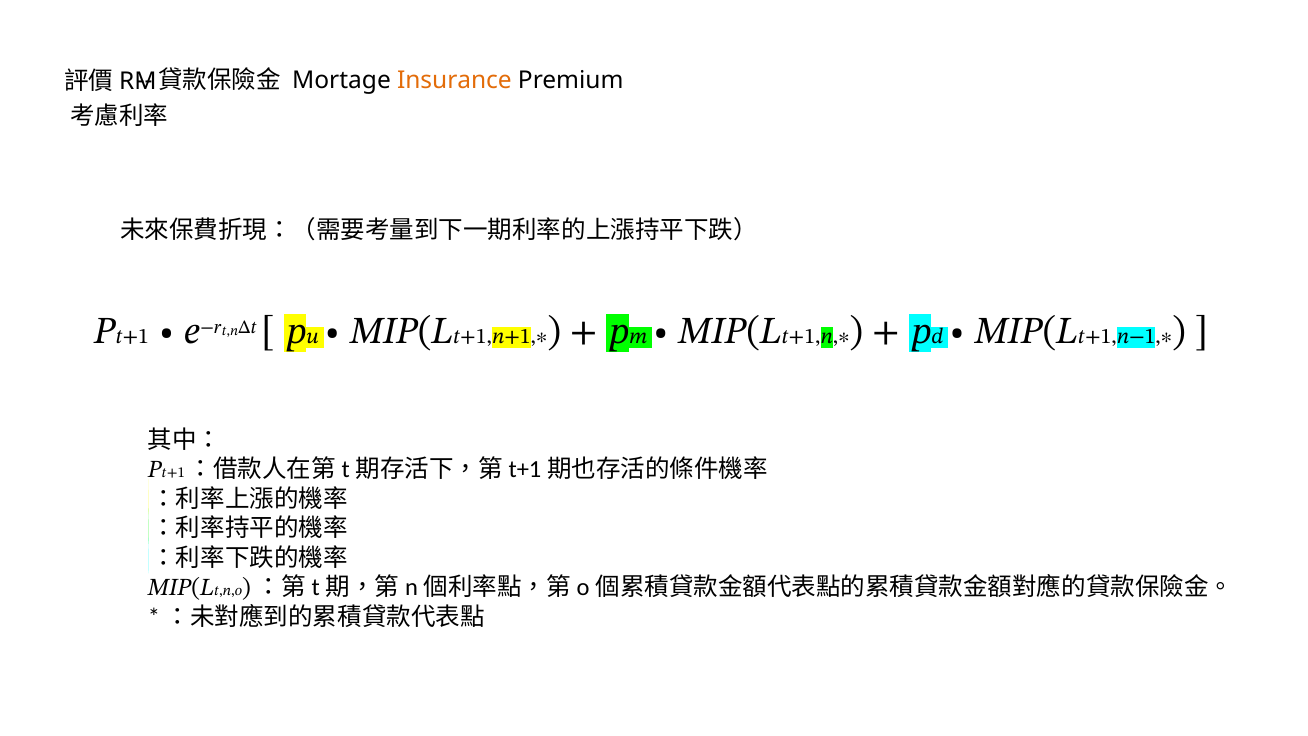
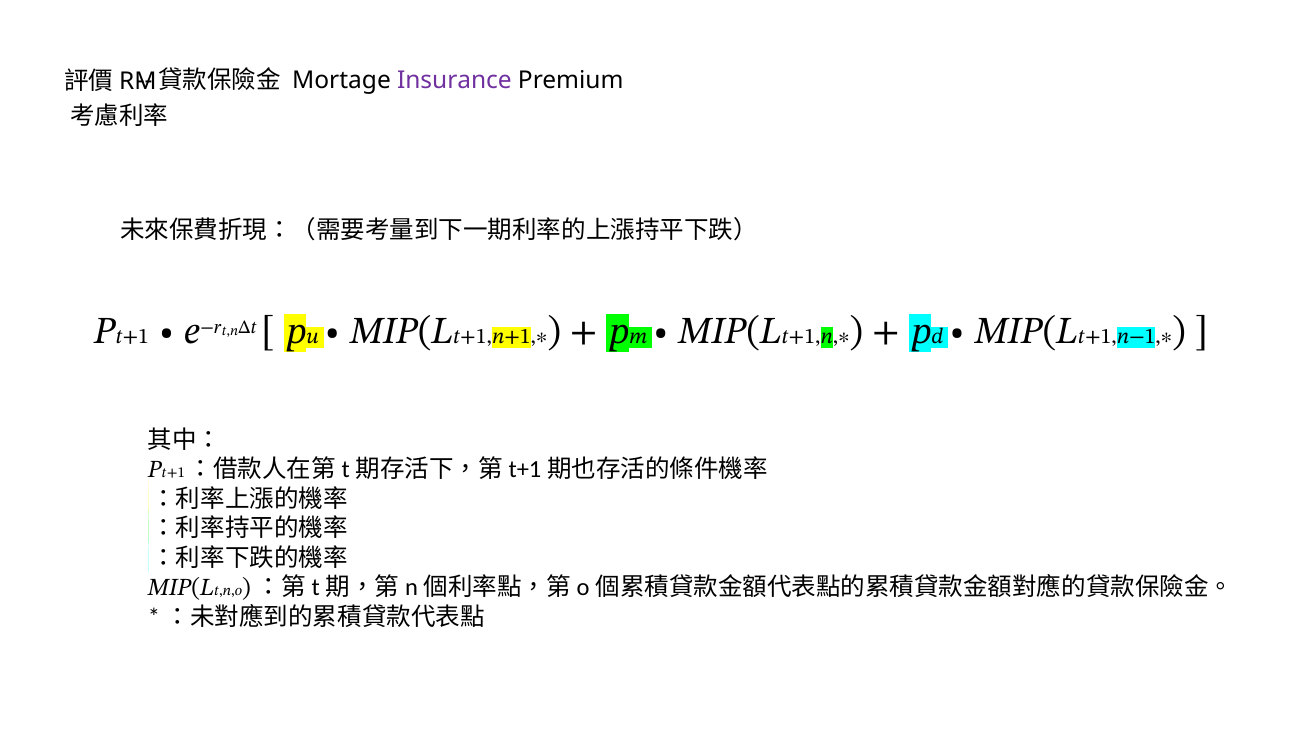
Insurance colour: orange -> purple (454, 80)
